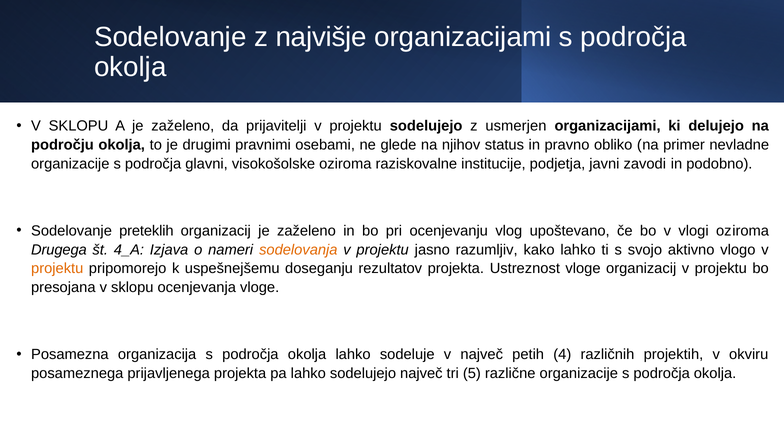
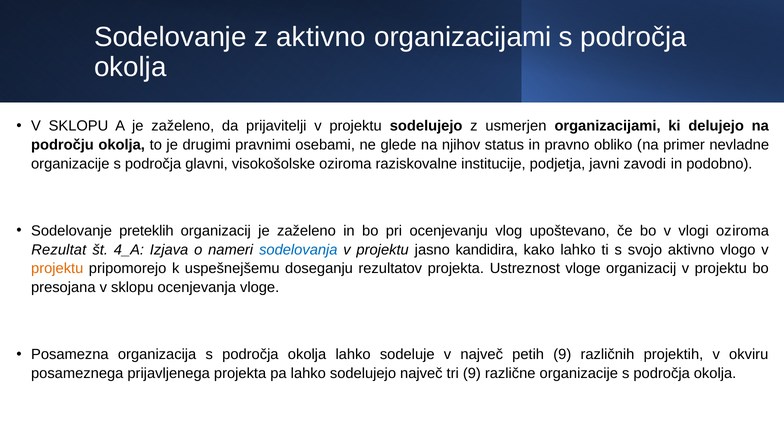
z najvišje: najvišje -> aktivno (321, 37)
Drugega: Drugega -> Rezultat (59, 250)
sodelovanja colour: orange -> blue (298, 250)
razumljiv: razumljiv -> kandidira (487, 250)
petih 4: 4 -> 9 (562, 355)
tri 5: 5 -> 9 (472, 373)
